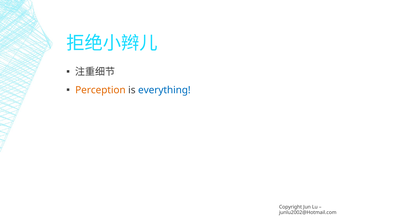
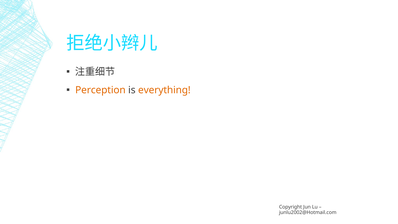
everything colour: blue -> orange (164, 90)
